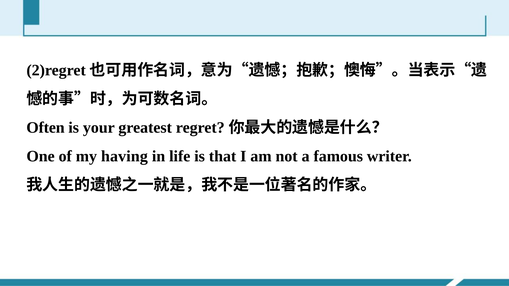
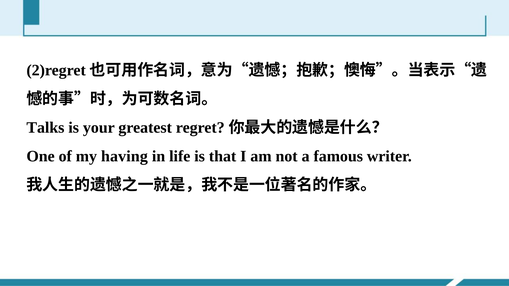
Often: Often -> Talks (45, 128)
